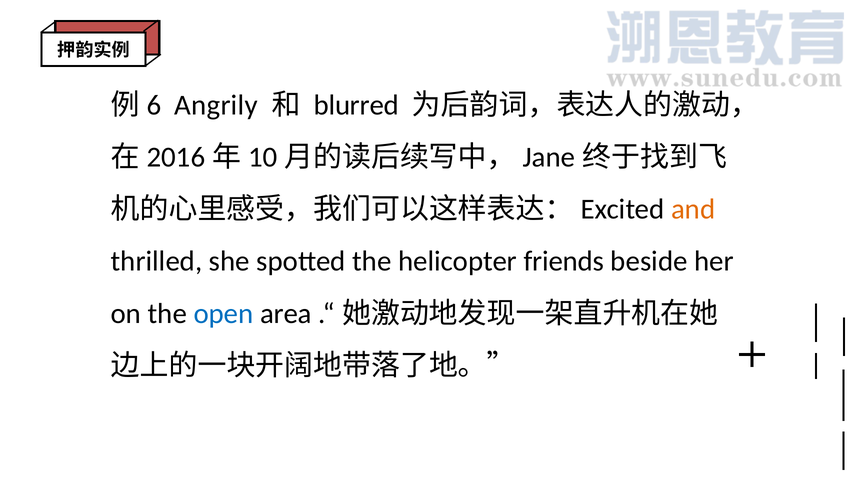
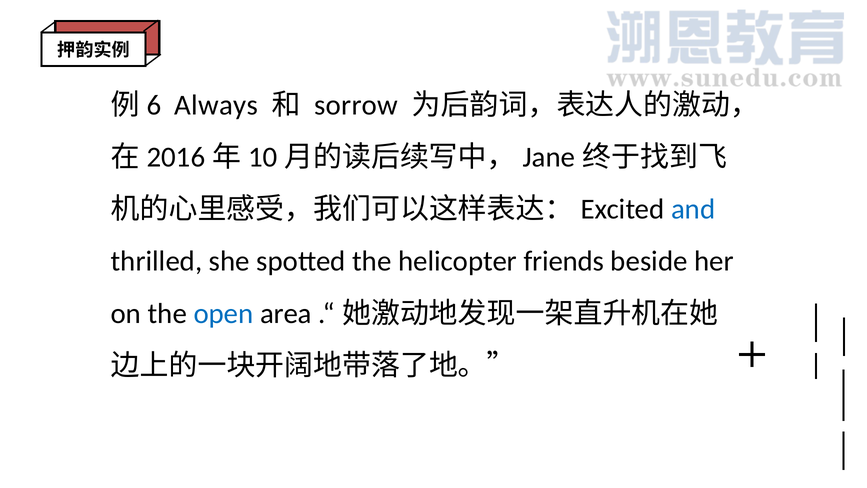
Angrily: Angrily -> Always (216, 105)
blurred: blurred -> sorrow (356, 105)
and colour: orange -> blue (693, 209)
